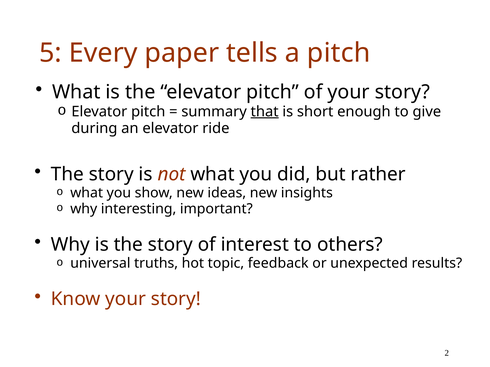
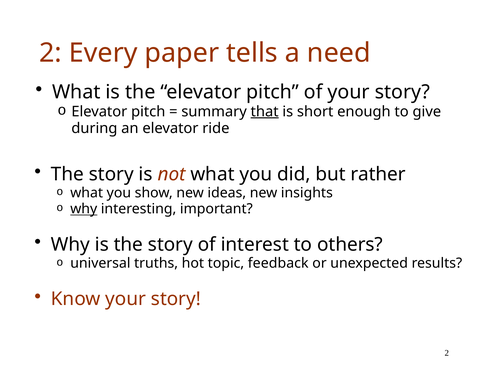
5: 5 -> 2 (51, 53)
a pitch: pitch -> need (339, 53)
why underline: none -> present (84, 209)
